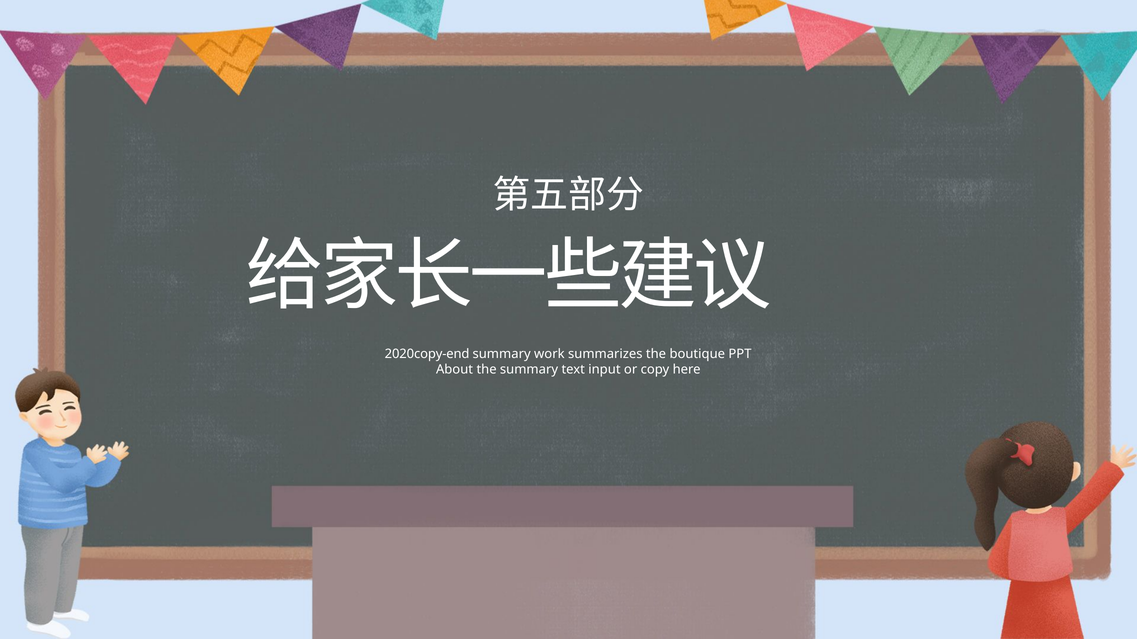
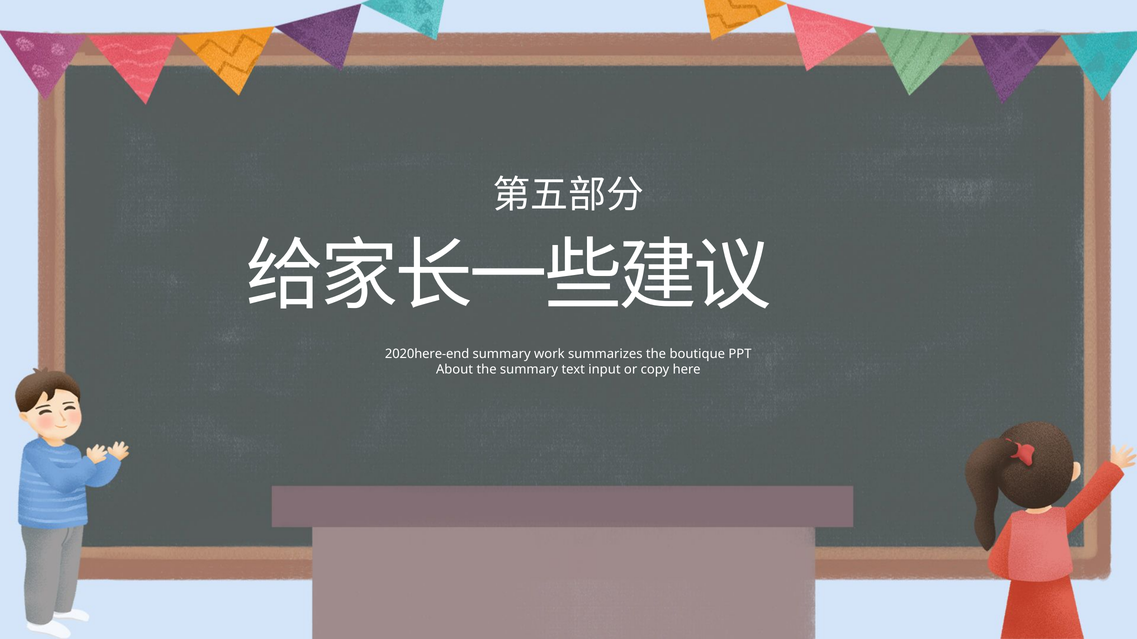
2020copy-end: 2020copy-end -> 2020here-end (427, 354)
